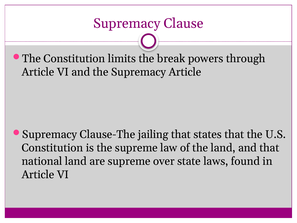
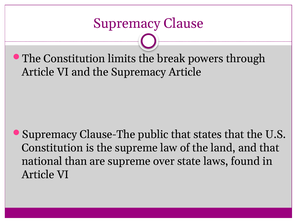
jailing: jailing -> public (153, 134)
national land: land -> than (76, 161)
